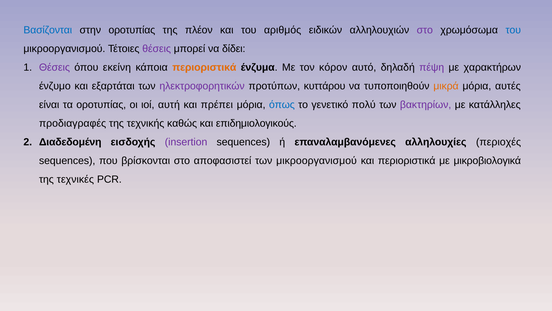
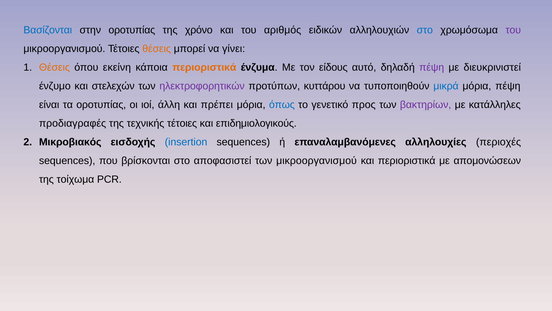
πλέον: πλέον -> χρόνο (199, 30)
στο colour: purple -> blue (425, 30)
του colour: blue -> purple (513, 30)
θέσεις colour: purple -> orange (157, 49)
δίδει: δίδει -> γίνει (234, 49)
Θέσεις colour: purple -> orange (54, 67)
κόρον: κόρον -> είδους (333, 67)
χαρακτήρων: χαρακτήρων -> διευκρινιστεί (492, 67)
εξαρτάται: εξαρτάται -> στελεχών (113, 86)
μικρά colour: orange -> blue (446, 86)
μόρια αυτές: αυτές -> πέψη (508, 86)
αυτή: αυτή -> άλλη (169, 104)
πολύ: πολύ -> προς (364, 104)
τεχνικής καθώς: καθώς -> τέτοιες (182, 123)
Διαδεδομένη: Διαδεδομένη -> Μικροβιακός (70, 142)
insertion colour: purple -> blue (186, 142)
μικροβιολογικά: μικροβιολογικά -> απομονώσεων (487, 160)
τεχνικές: τεχνικές -> τοίχωμα (75, 179)
